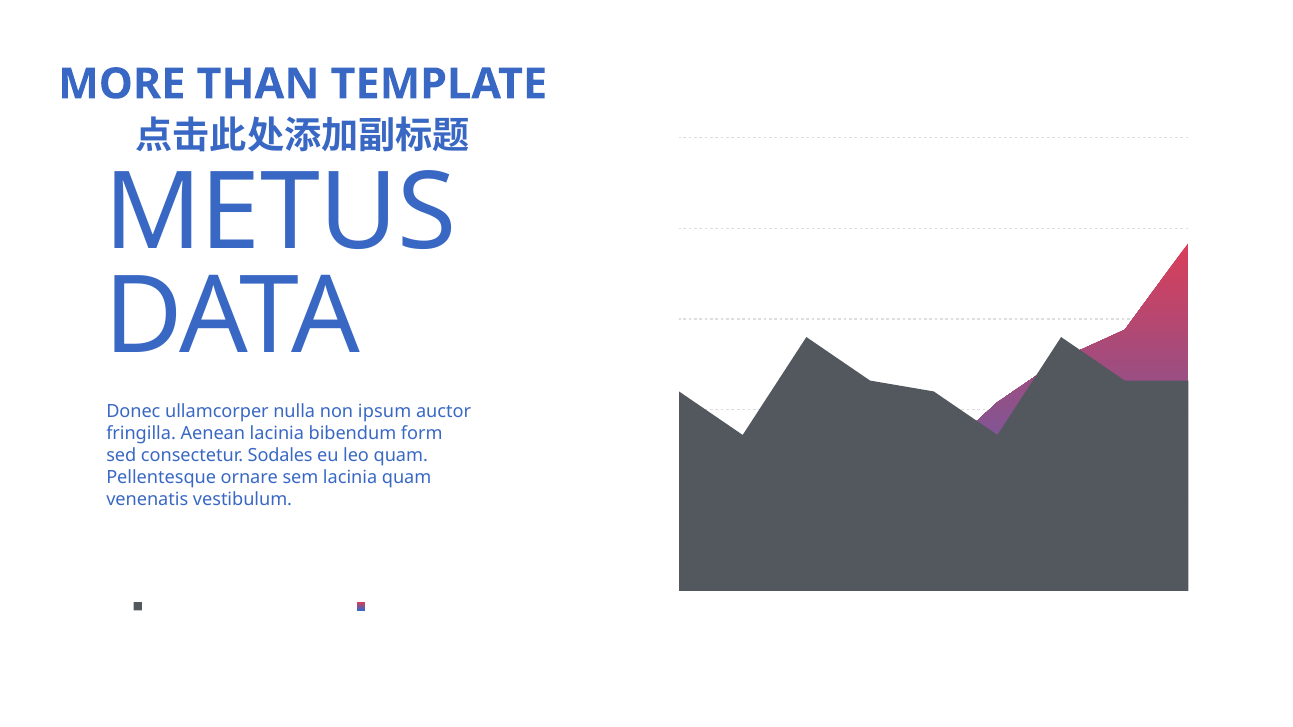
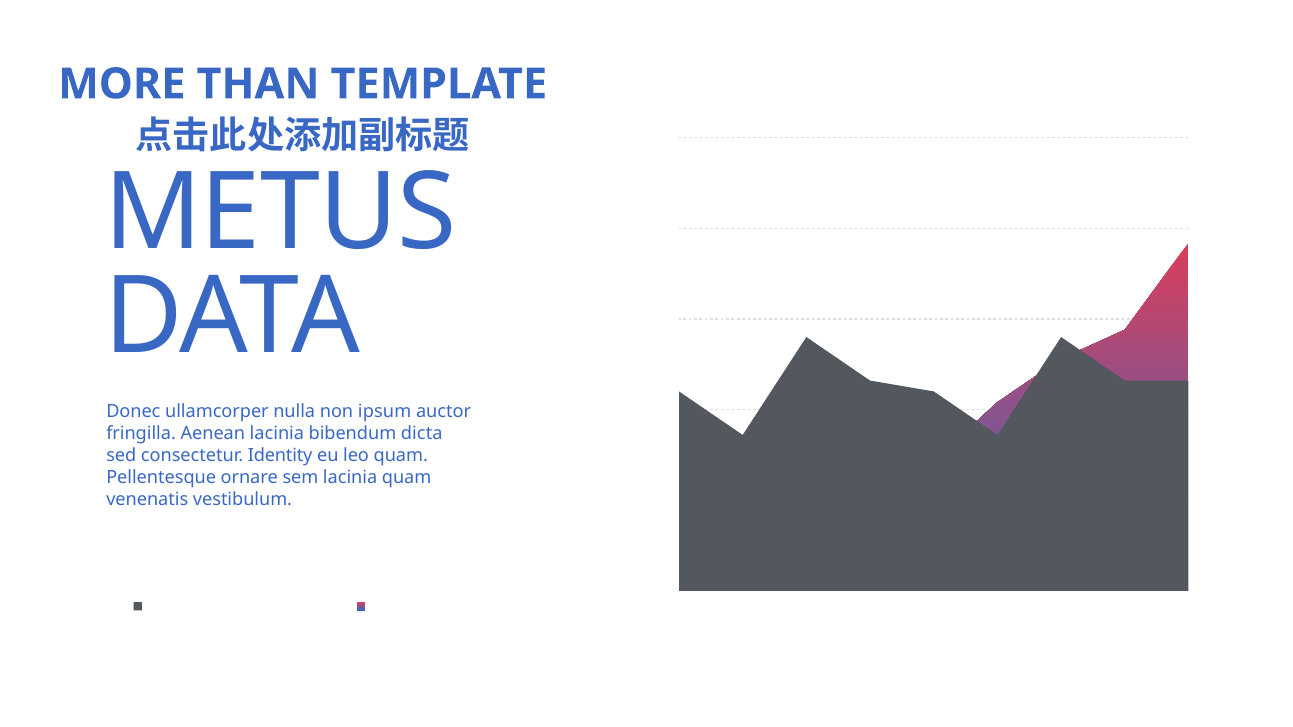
form: form -> dicta (422, 434)
Sodales: Sodales -> Identity (280, 456)
